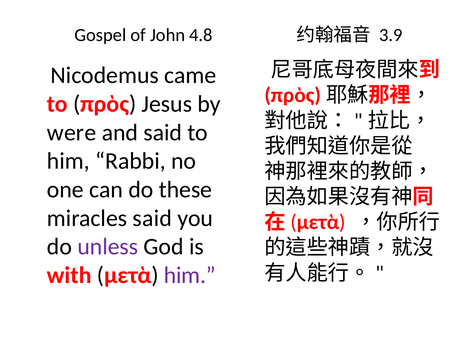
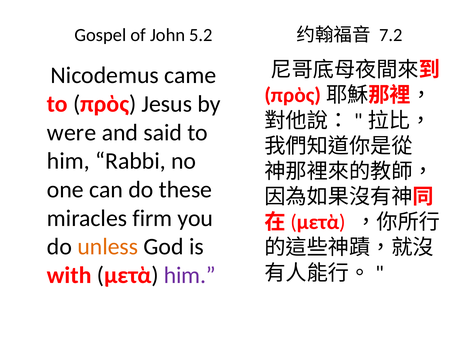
4.8: 4.8 -> 5.2 (201, 35)
3.9: 3.9 -> 7.2 (391, 35)
miracles said: said -> firm (152, 218)
unless colour: purple -> orange (108, 247)
